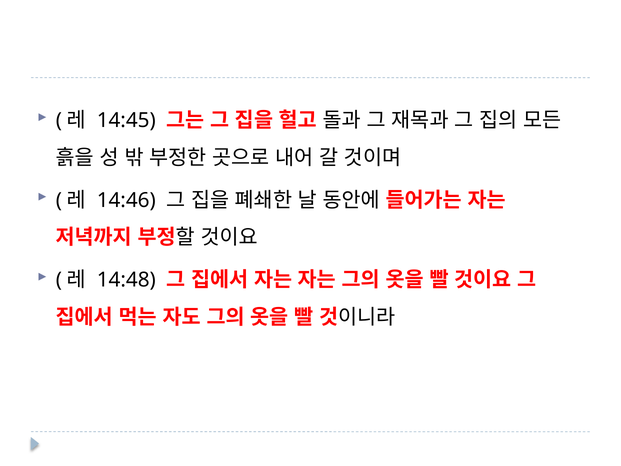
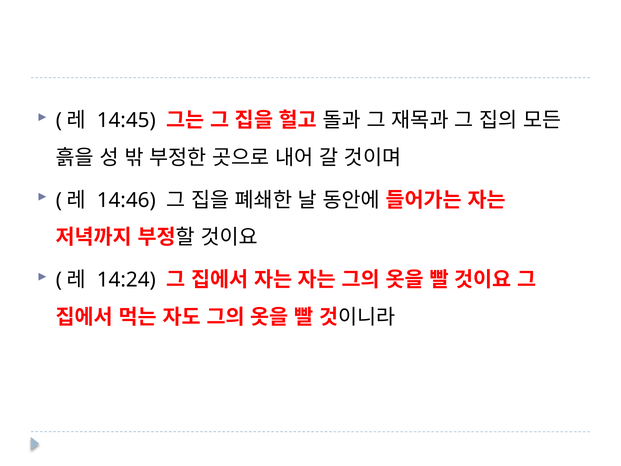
14:48: 14:48 -> 14:24 (126, 280)
